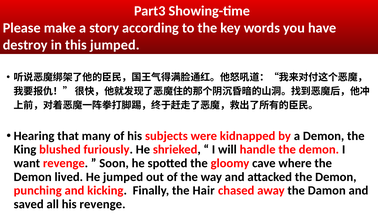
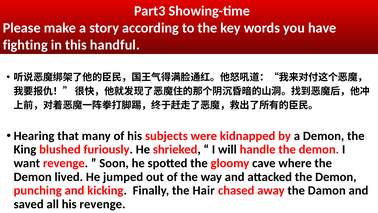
destroy: destroy -> fighting (25, 45)
this jumped: jumped -> handful (115, 45)
